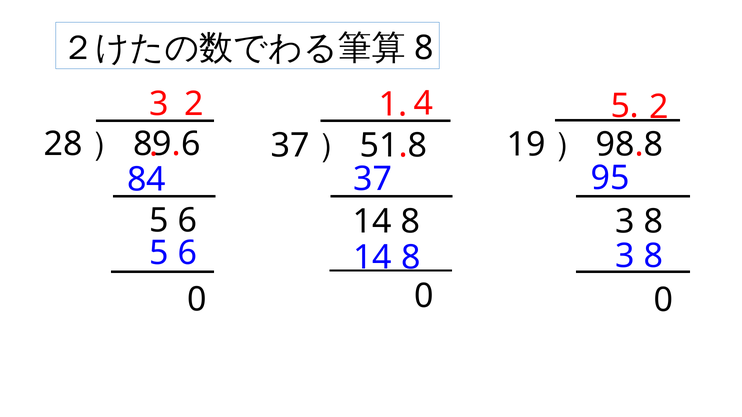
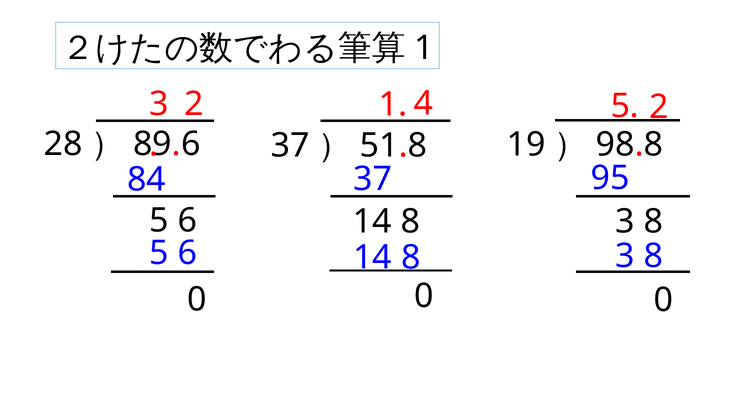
8: 8 -> 1 (424, 48)
